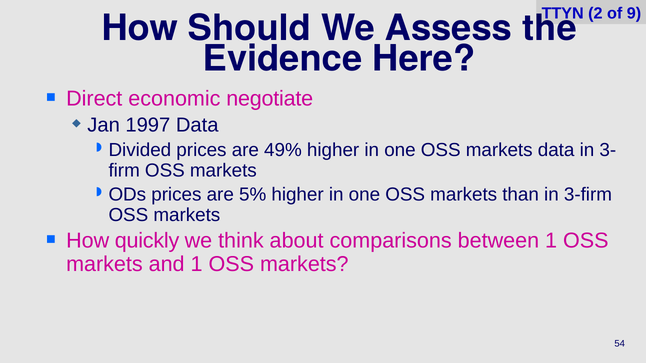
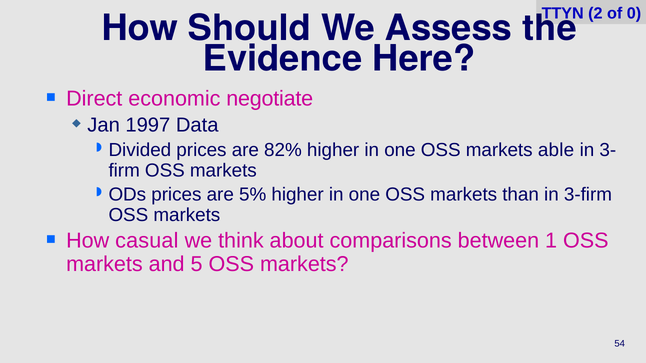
9: 9 -> 0 (634, 13)
49%: 49% -> 82% (283, 150)
markets data: data -> able (556, 150)
quickly: quickly -> casual (147, 241)
and 1: 1 -> 5 (197, 264)
